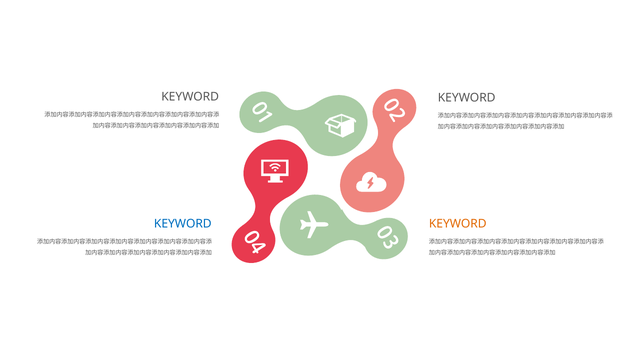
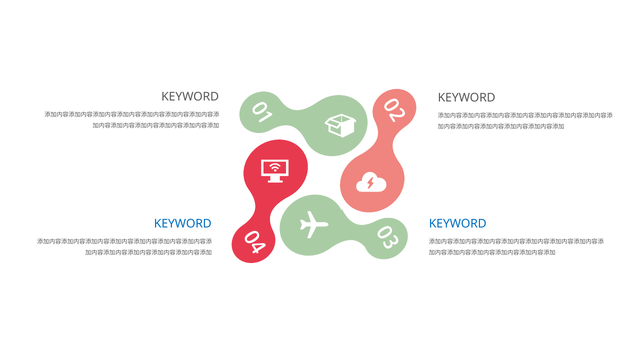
KEYWORD colour: orange -> blue (458, 224)
